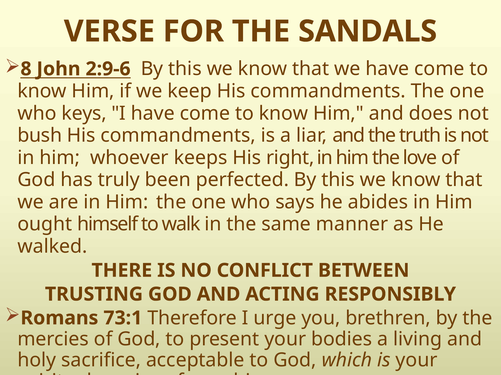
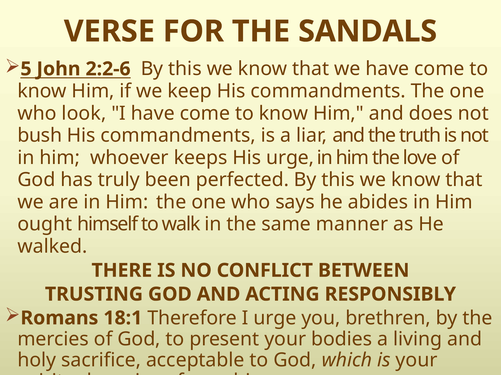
8: 8 -> 5 (26, 69)
2:9-6: 2:9-6 -> 2:2-6 (108, 69)
keys: keys -> look (84, 113)
His right: right -> urge (290, 158)
73:1: 73:1 -> 18:1 (123, 319)
